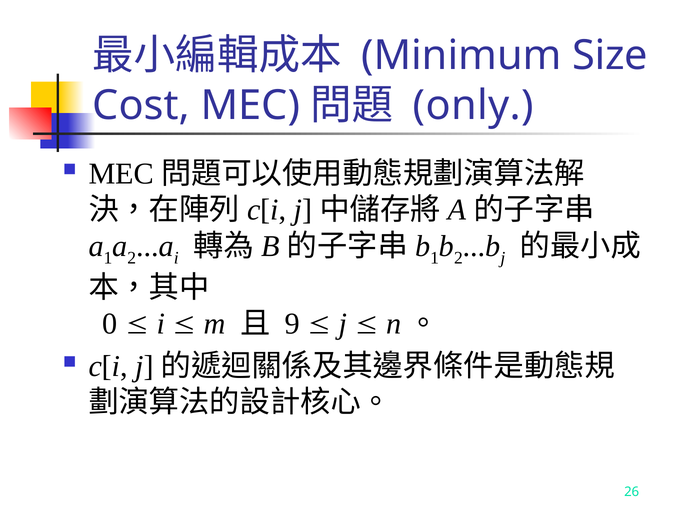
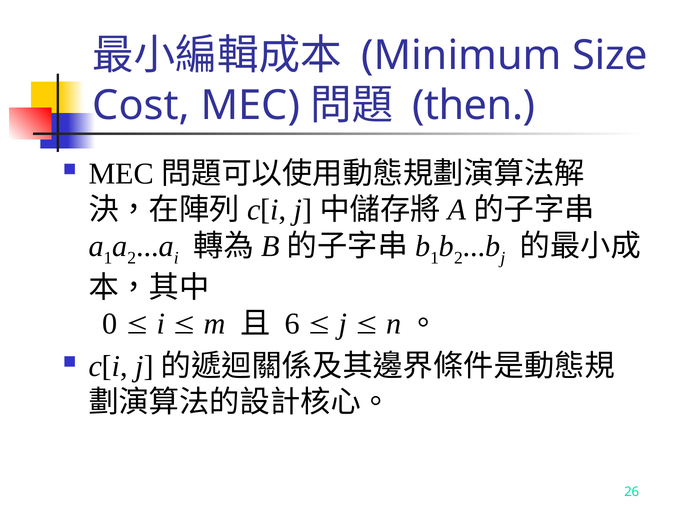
only: only -> then (474, 105)
9: 9 -> 6 (292, 324)
